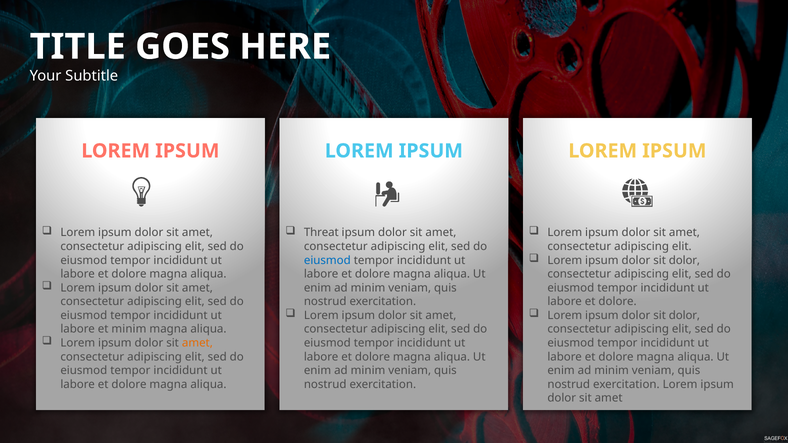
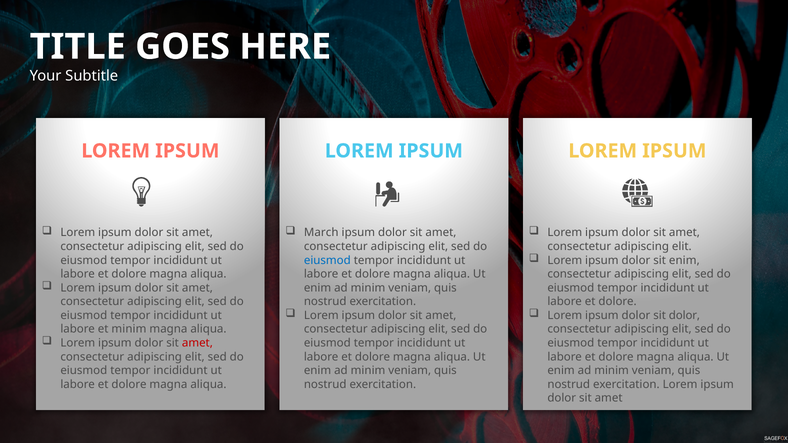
Threat: Threat -> March (321, 233)
dolor: dolor -> enim (684, 260)
amet colour: orange -> red (197, 343)
